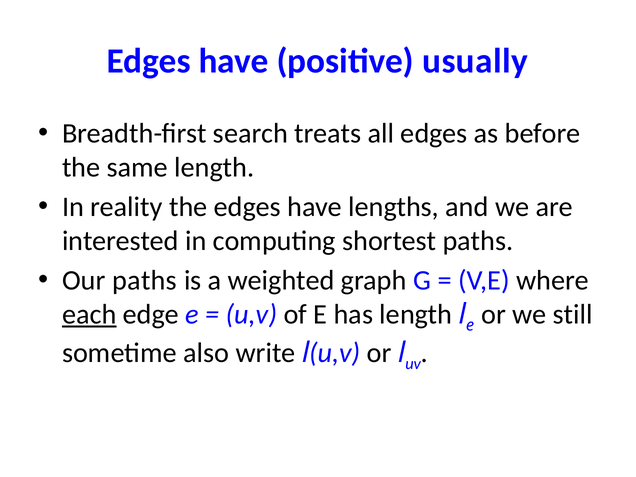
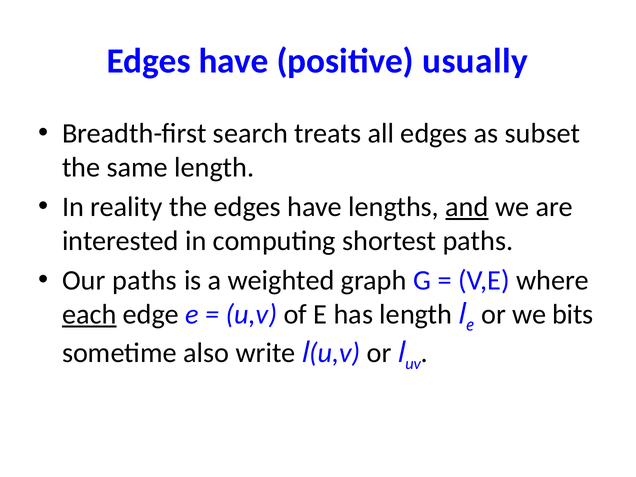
before: before -> subset (543, 133)
and underline: none -> present (467, 207)
still: still -> bits (573, 314)
